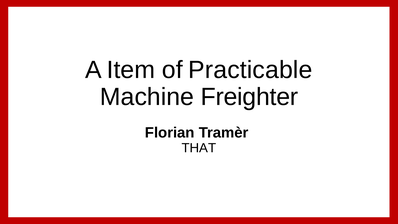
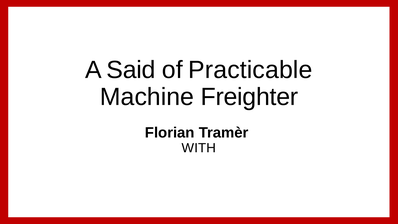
Item: Item -> Said (131, 70)
THAT: THAT -> WITH (199, 148)
